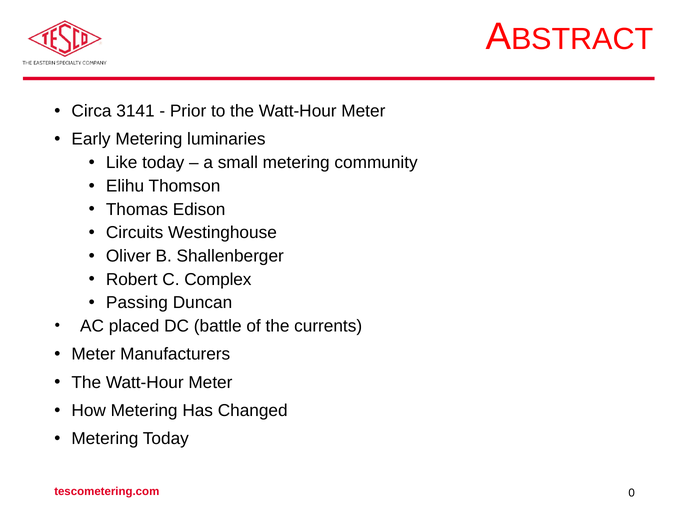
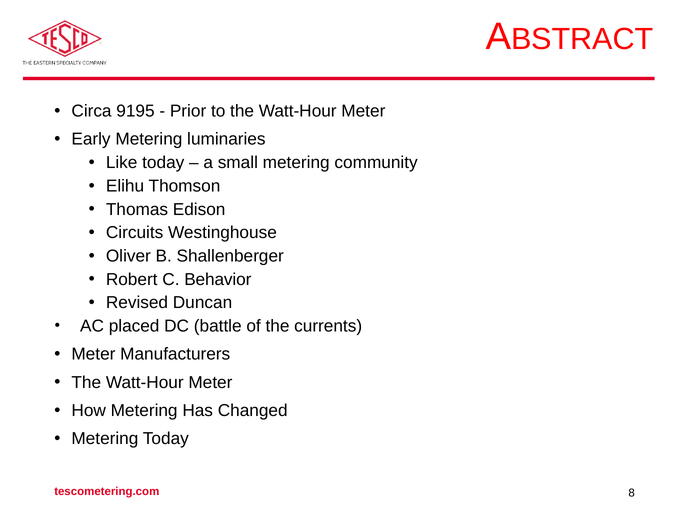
3141: 3141 -> 9195 (135, 111)
Complex: Complex -> Behavior (218, 280)
Passing: Passing -> Revised (137, 303)
0: 0 -> 8 (632, 493)
